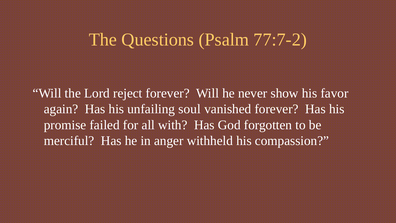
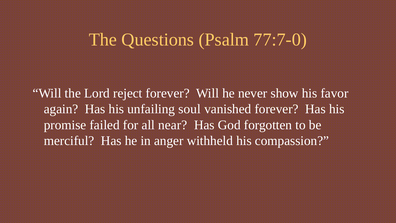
77:7-2: 77:7-2 -> 77:7-0 (280, 40)
with: with -> near (173, 125)
